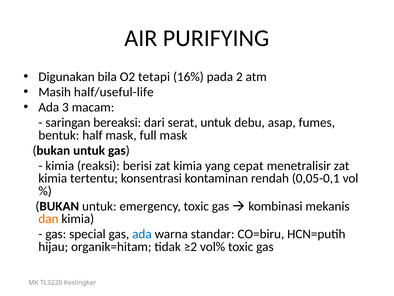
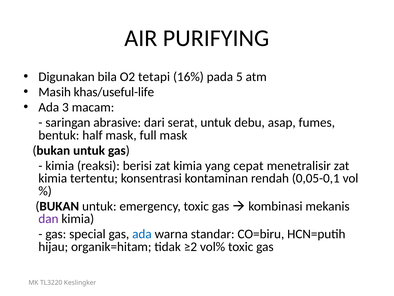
2: 2 -> 5 (239, 77)
half/useful-life: half/useful-life -> khas/useful-life (114, 92)
bereaksi: bereaksi -> abrasive (117, 122)
dan colour: orange -> purple (48, 219)
